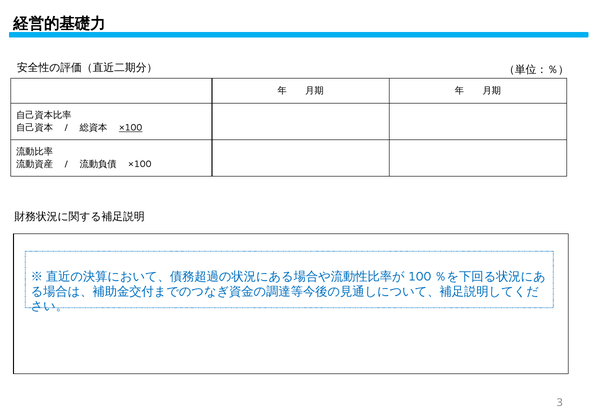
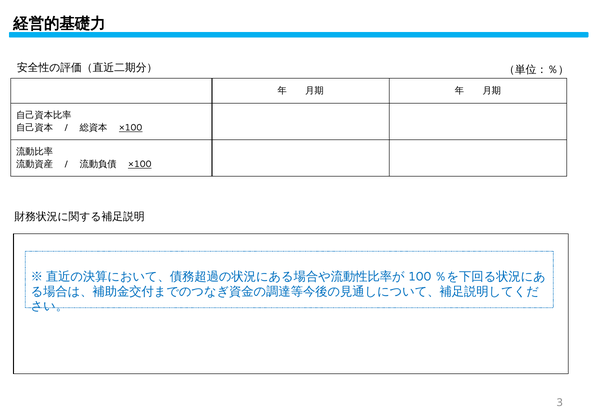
×100 underline: none -> present (140, 165)
